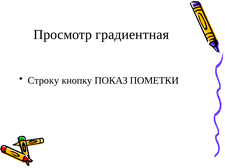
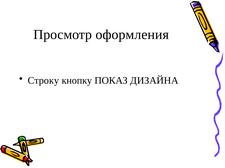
градиентная: градиентная -> оформления (132, 35)
ПОМЕТКИ: ПОМЕТКИ -> ДИЗАЙНА (154, 81)
